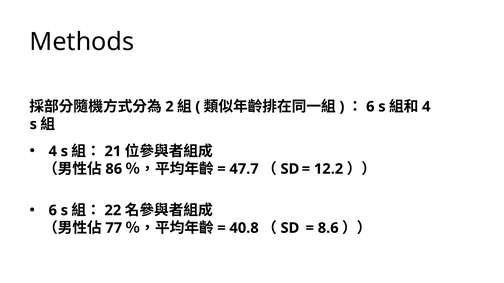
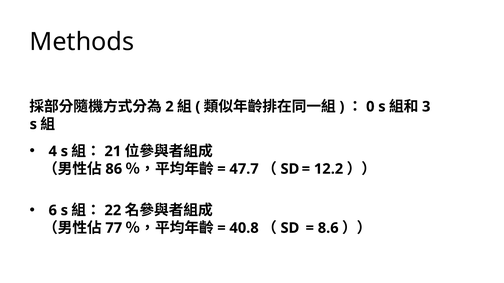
6: 6 -> 0 (370, 107)
4: 4 -> 3 (426, 107)
